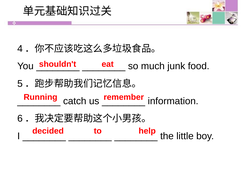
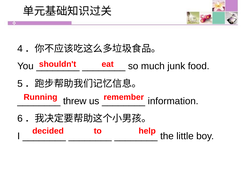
catch: catch -> threw (75, 101)
